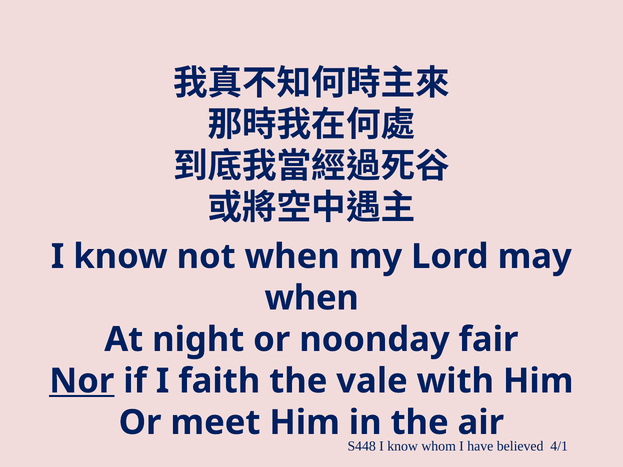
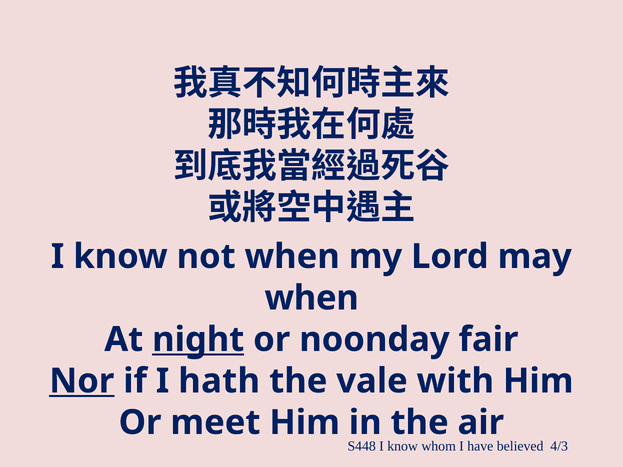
night underline: none -> present (198, 340)
faith: faith -> hath (219, 381)
4/1: 4/1 -> 4/3 (559, 446)
